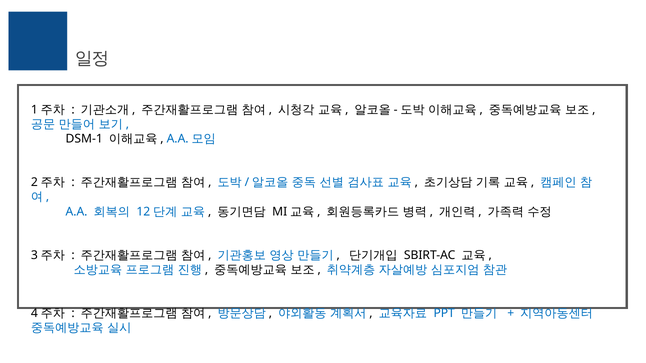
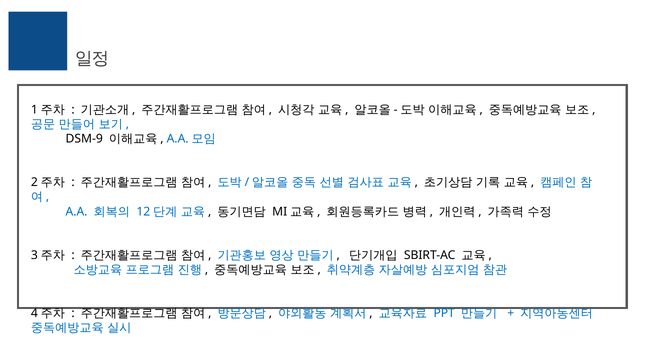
DSM-1: DSM-1 -> DSM-9 (84, 139)
